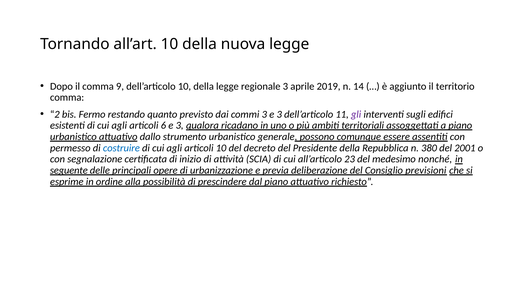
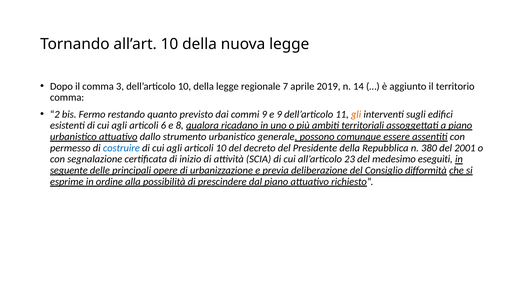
9: 9 -> 3 (120, 86)
regionale 3: 3 -> 7 (285, 86)
commi 3: 3 -> 9 (264, 114)
3: 3 -> 9 (279, 114)
gli colour: purple -> orange (356, 114)
6 e 3: 3 -> 8 (180, 126)
nonché: nonché -> eseguiti (435, 159)
previsioni: previsioni -> difformità (426, 171)
